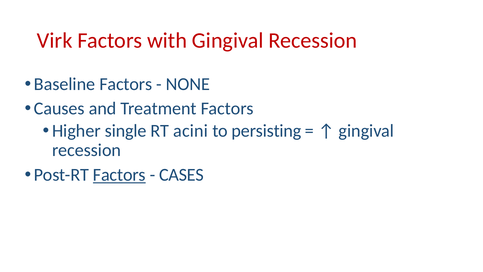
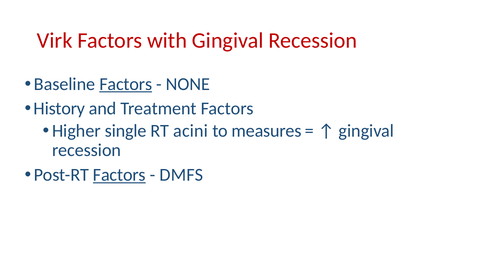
Factors underline: none -> present (126, 84)
Causes: Causes -> History (59, 109)
persisting: persisting -> measures (267, 131)
CASES: CASES -> DMFS (181, 175)
